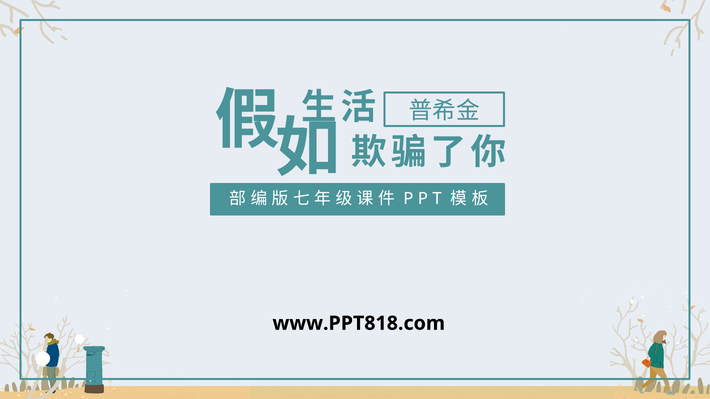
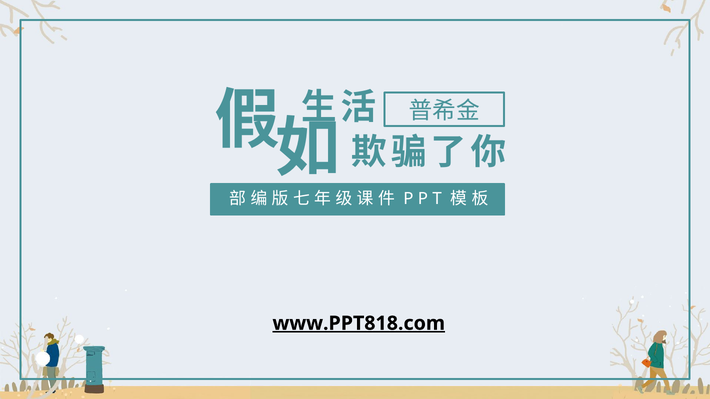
www.PPT818.com underline: none -> present (359, 324)
